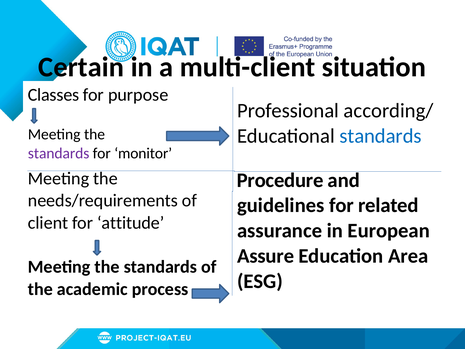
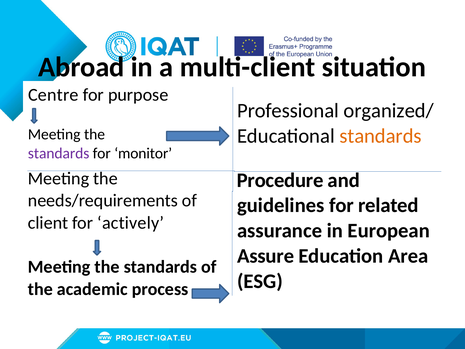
Certain: Certain -> Abroad (81, 67)
Classes: Classes -> Centre (53, 95)
according/: according/ -> organized/ (389, 111)
standards colour: blue -> orange (381, 136)
attitude: attitude -> actively (131, 223)
